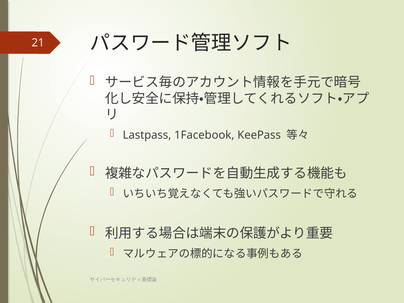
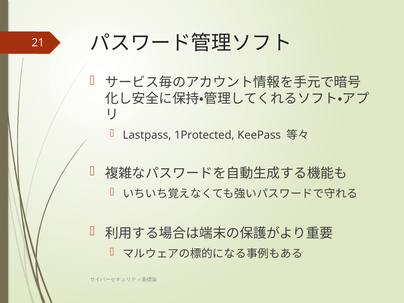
1Facebook: 1Facebook -> 1Protected (204, 135)
